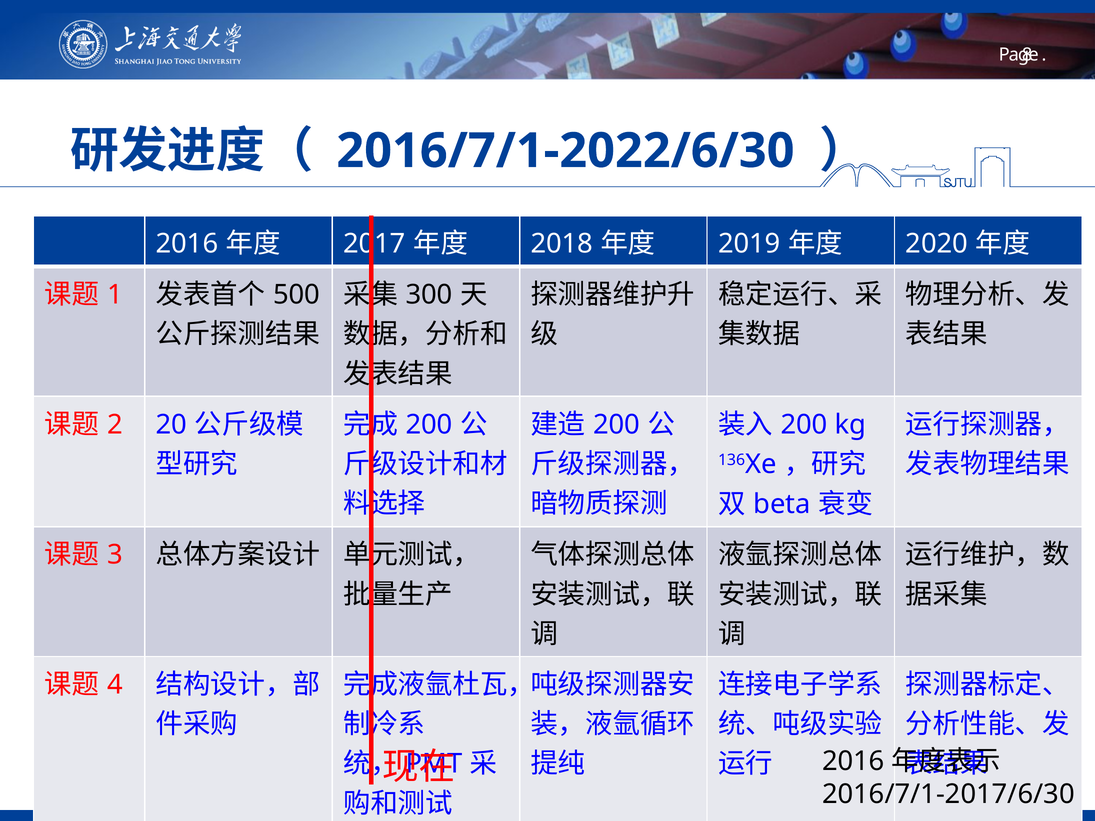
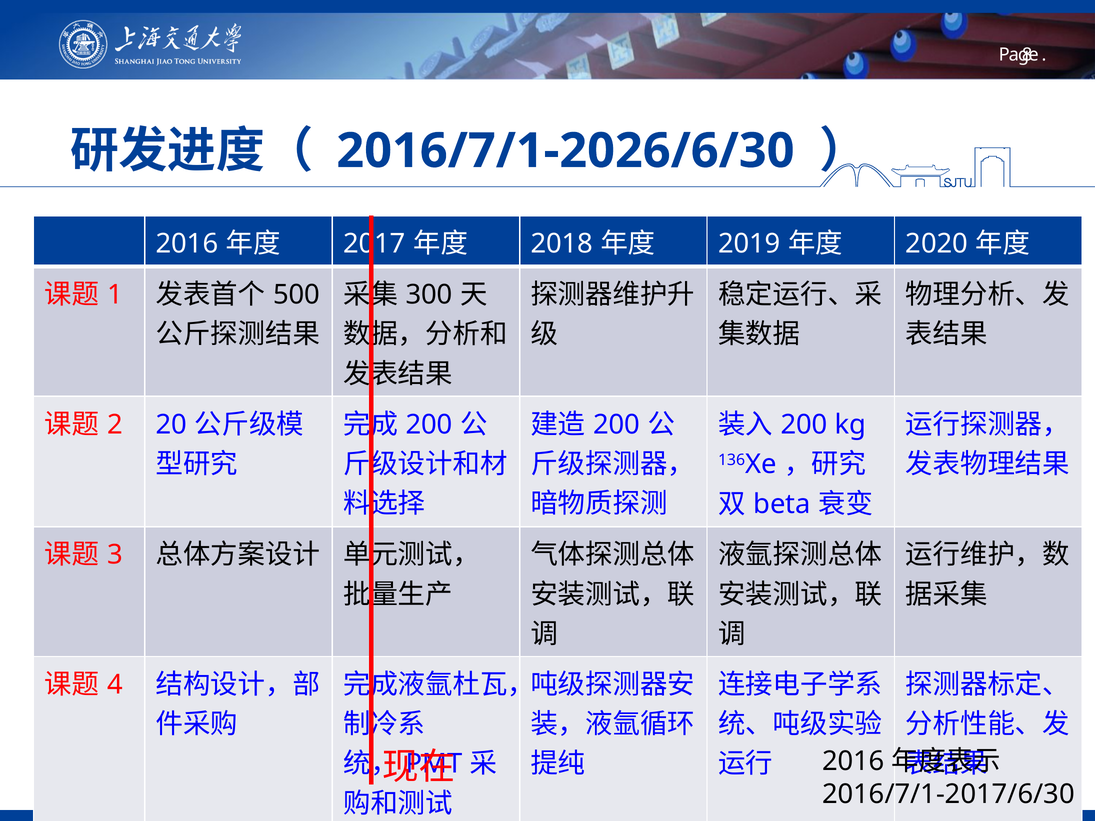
2016/7/1-2022/6/30: 2016/7/1-2022/6/30 -> 2016/7/1-2026/6/30 (565, 151)
